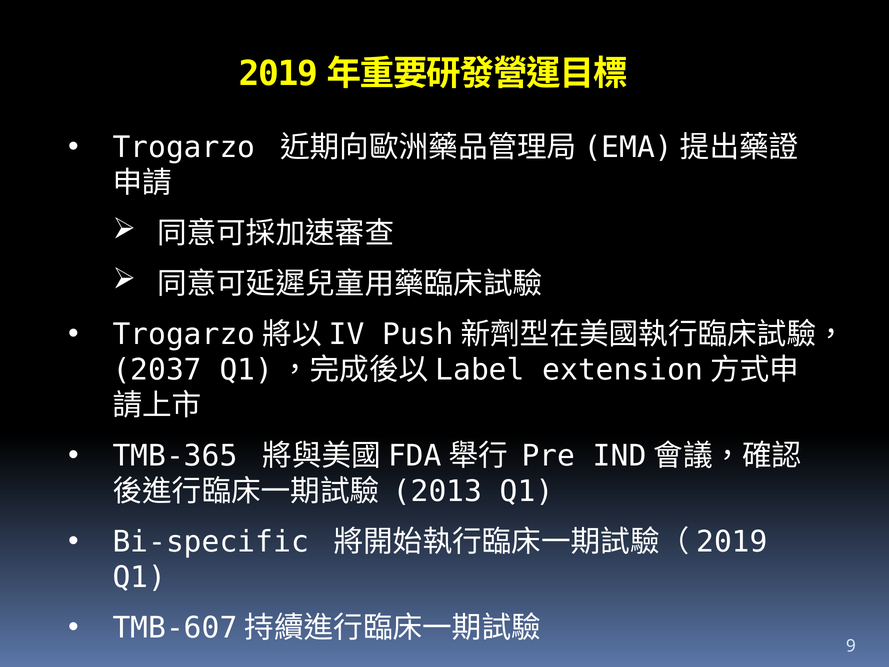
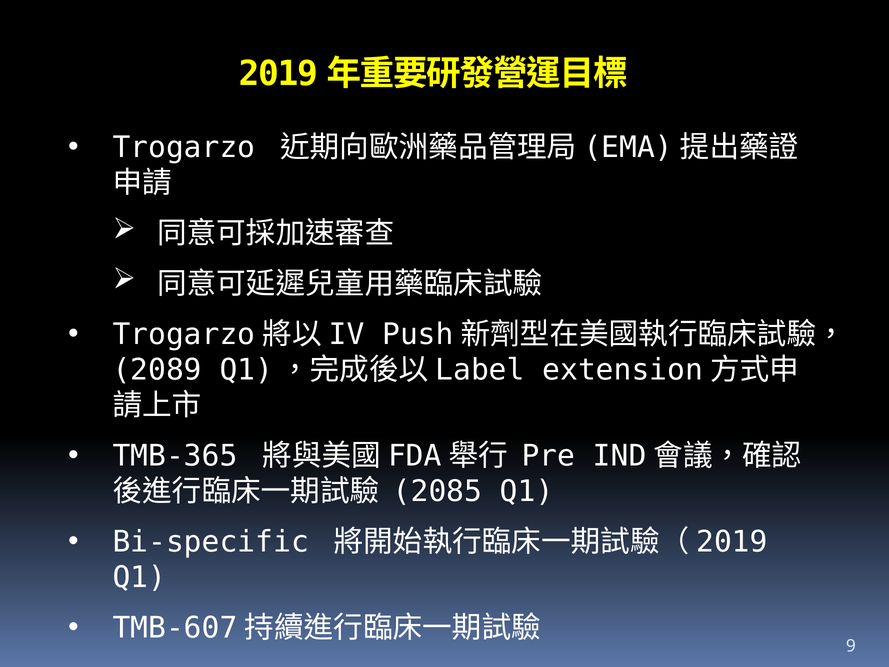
2037: 2037 -> 2089 (157, 370)
2013: 2013 -> 2085 (438, 491)
